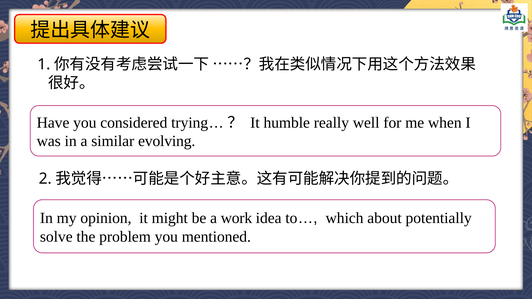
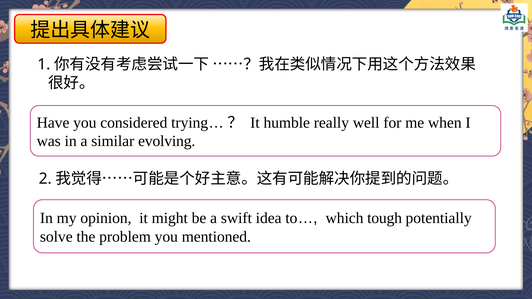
work: work -> swift (236, 218)
about: about -> tough (385, 218)
